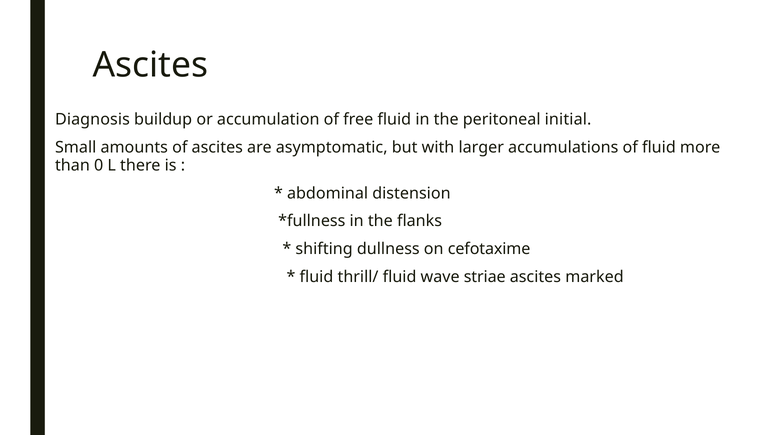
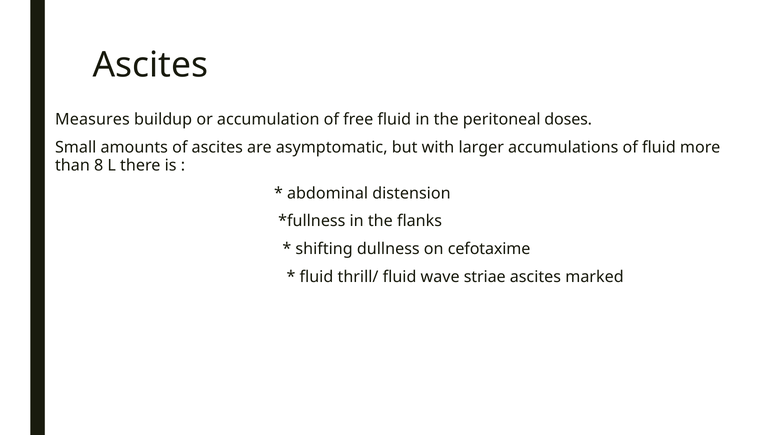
Diagnosis: Diagnosis -> Measures (92, 119)
initial: initial -> doses (568, 119)
0: 0 -> 8 (99, 165)
